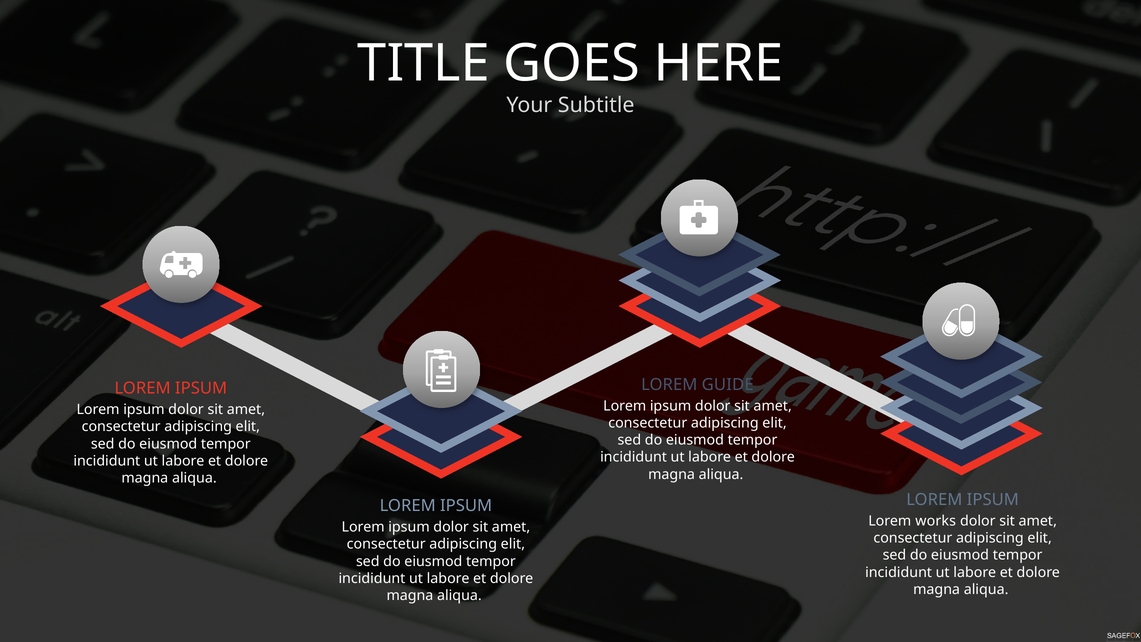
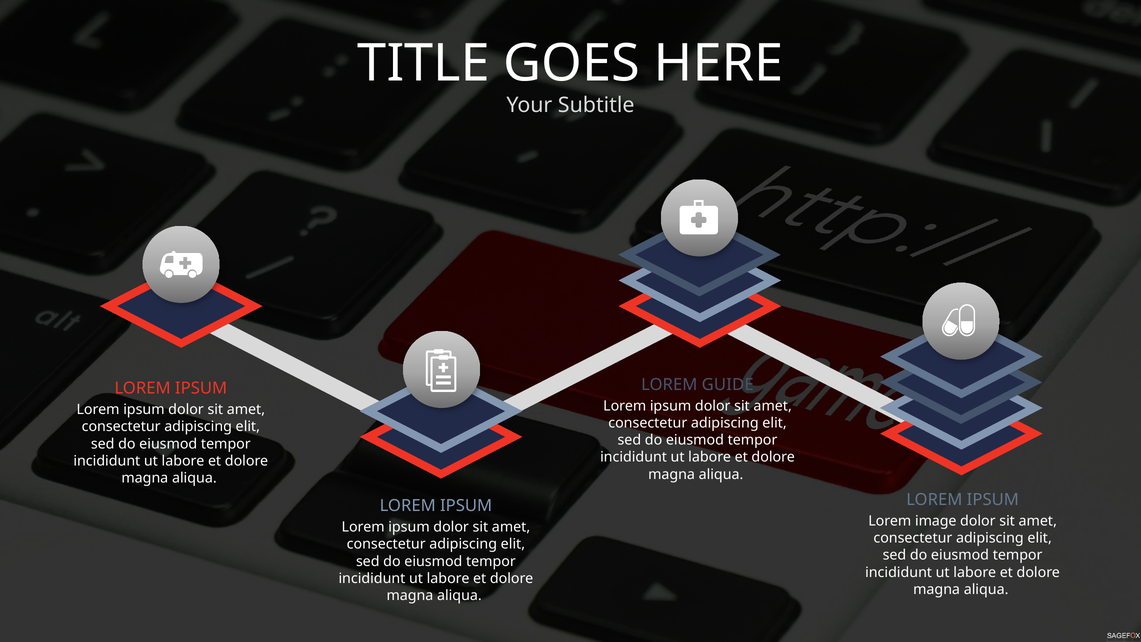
works: works -> image (936, 521)
